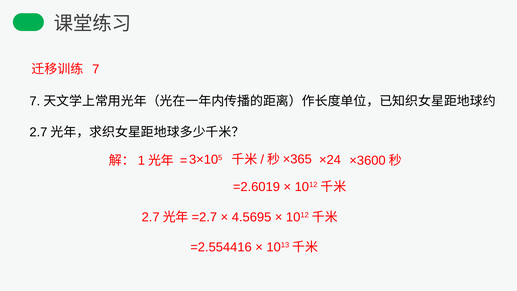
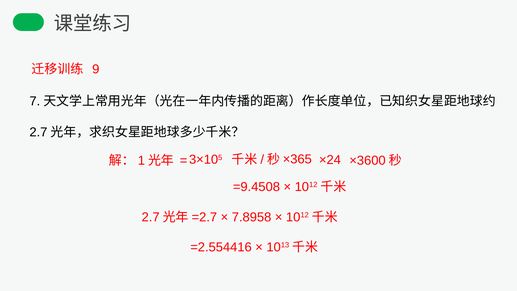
7: 7 -> 9 (96, 69)
=2.6019: =2.6019 -> =9.4508 (256, 187)
4.5695: 4.5695 -> 7.8958 (252, 217)
